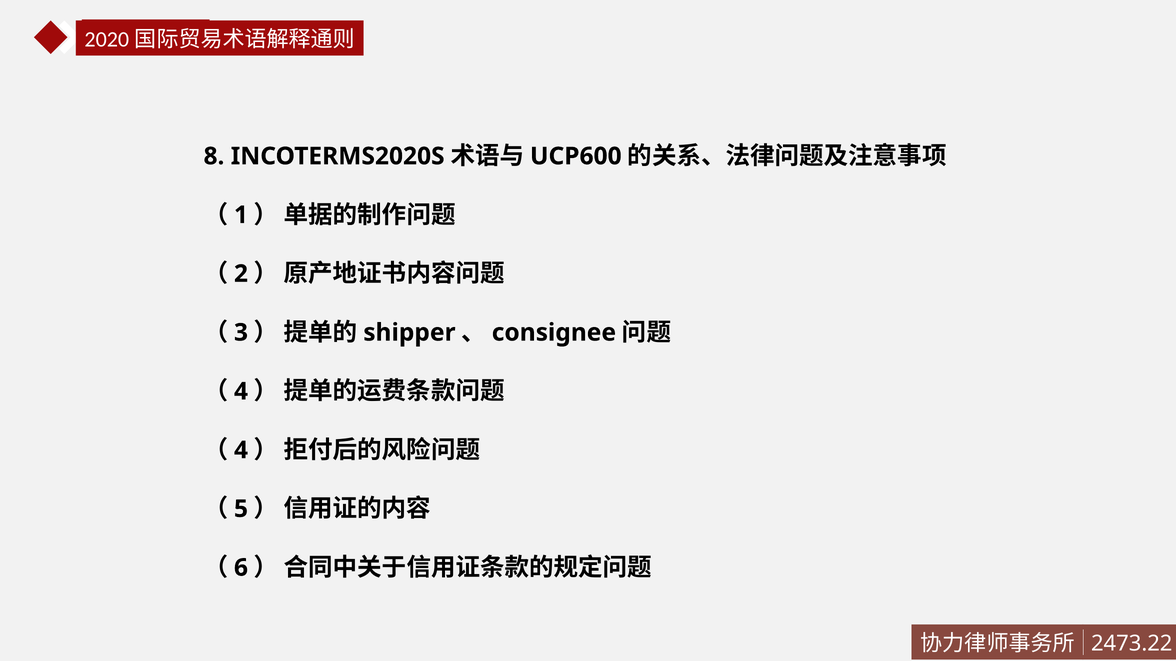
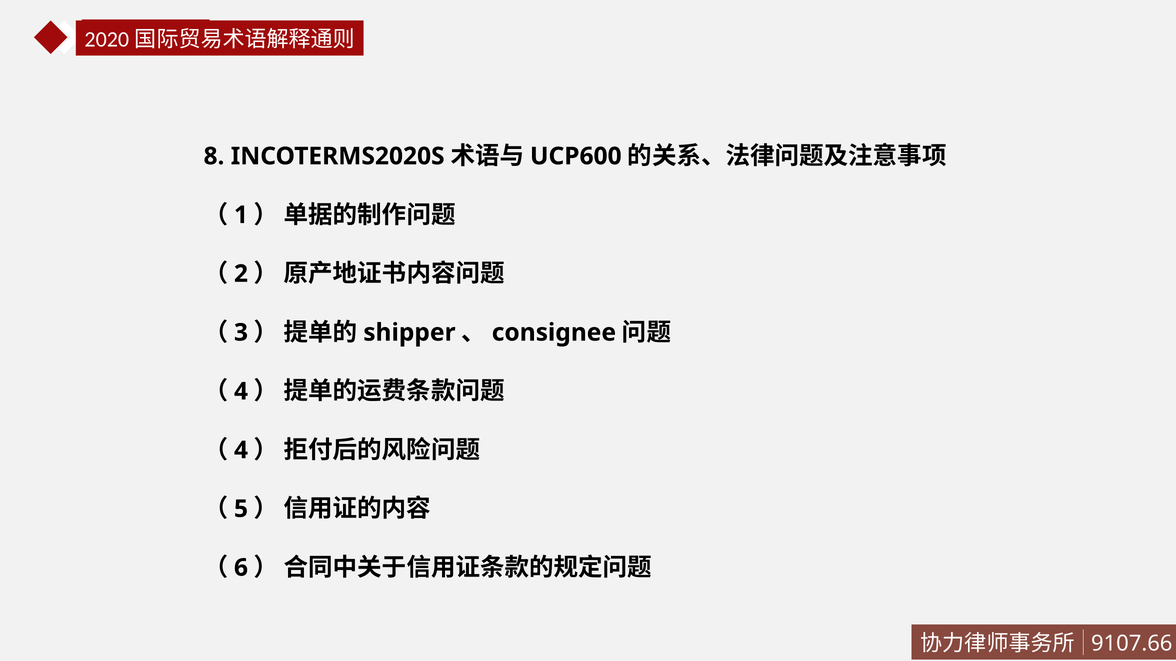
2473.22: 2473.22 -> 9107.66 (1132, 644)
